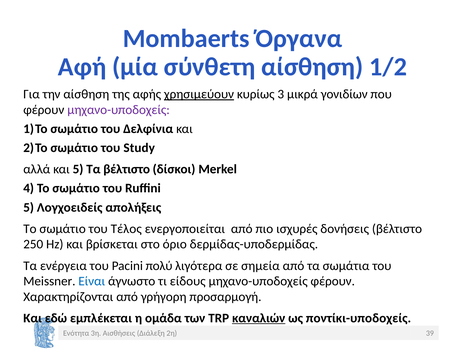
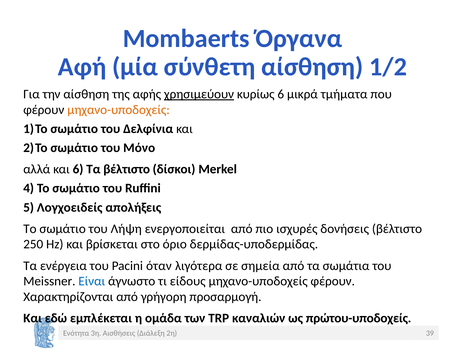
κυρίως 3: 3 -> 6 (281, 94)
γονιδίων: γονιδίων -> τμήματα (344, 94)
μηχανο-υποδοχείς colour: purple -> orange (119, 110)
Study: Study -> Μόνο (139, 148)
και 5: 5 -> 6 (78, 169)
Τέλος: Τέλος -> Λήψη (126, 229)
πολύ: πολύ -> όταν (159, 266)
καναλιών underline: present -> none (259, 318)
ποντίκι-υποδοχείς: ποντίκι-υποδοχείς -> πρώτου-υποδοχείς (359, 318)
